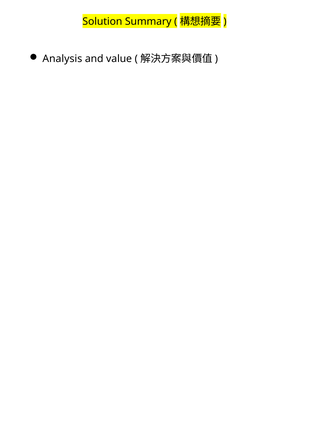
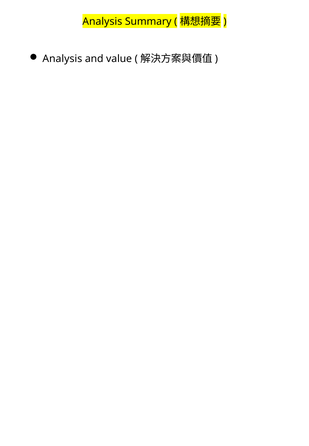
Solution: Solution -> Analysis (102, 21)
